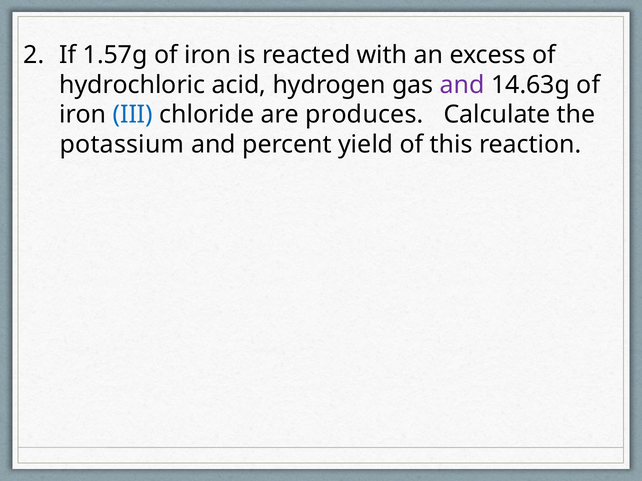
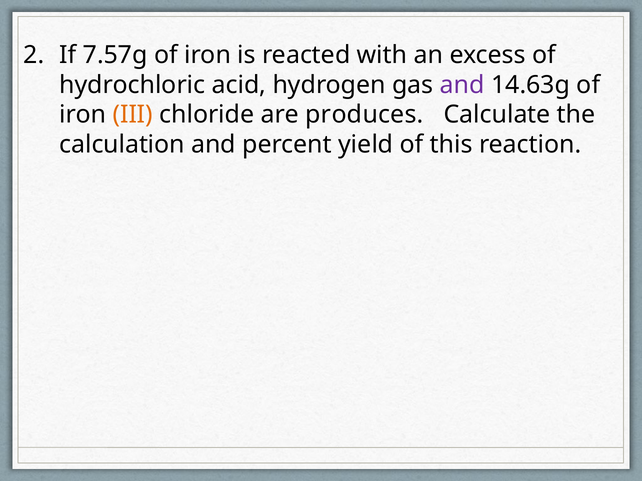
1.57g: 1.57g -> 7.57g (115, 55)
III colour: blue -> orange (133, 115)
potassium: potassium -> calculation (122, 145)
